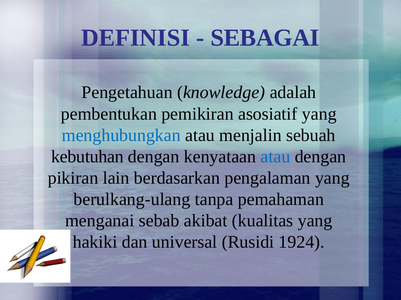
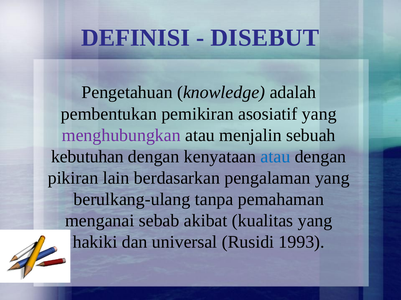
SEBAGAI: SEBAGAI -> DISEBUT (265, 38)
menghubungkan colour: blue -> purple (121, 135)
1924: 1924 -> 1993 (302, 242)
